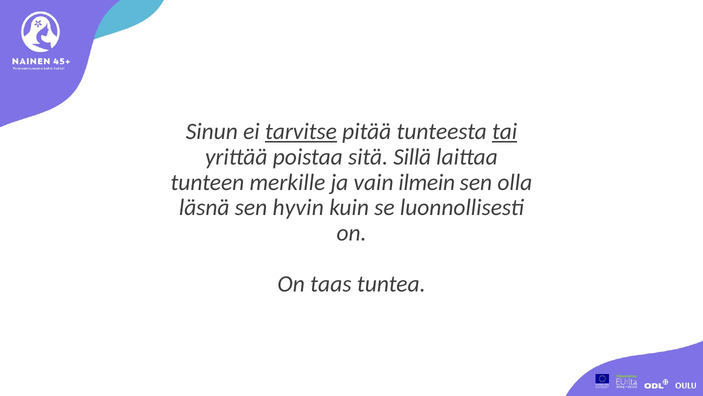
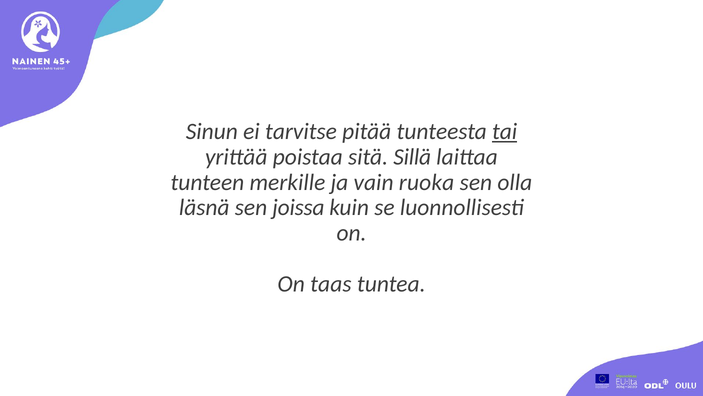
tarvitse underline: present -> none (301, 131)
ilmein: ilmein -> ruoka (427, 182)
hyvin: hyvin -> joissa (298, 207)
